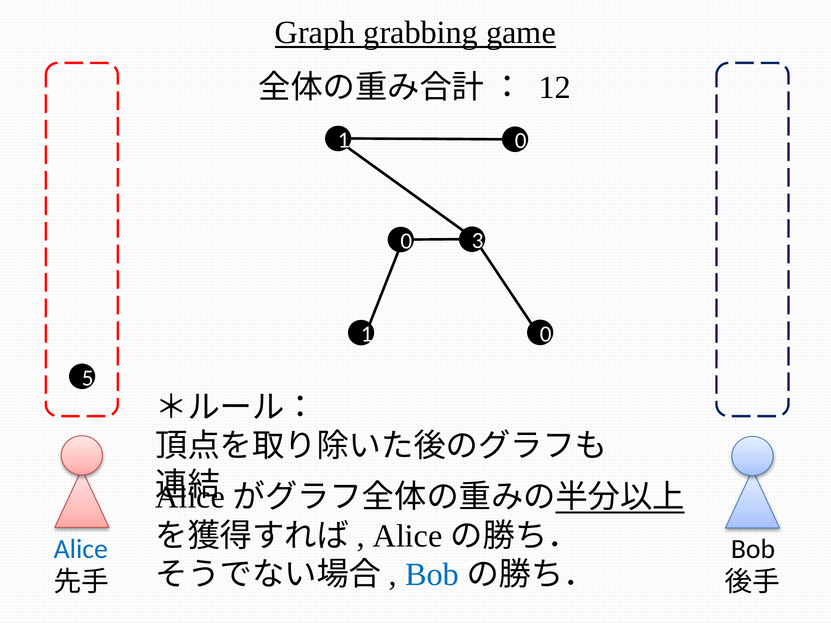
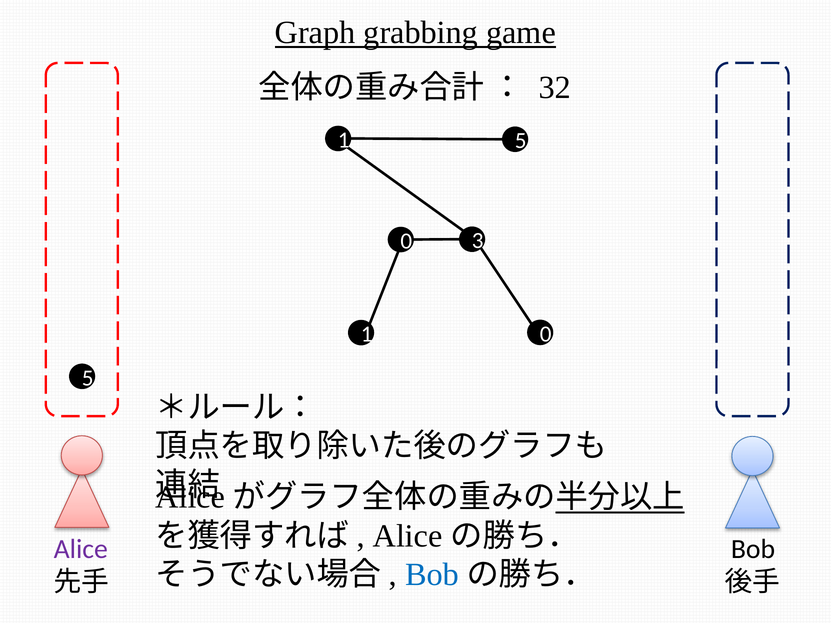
12: 12 -> 32 (555, 88)
1 0: 0 -> 5 (521, 141)
Alice colour: blue -> purple (81, 549)
